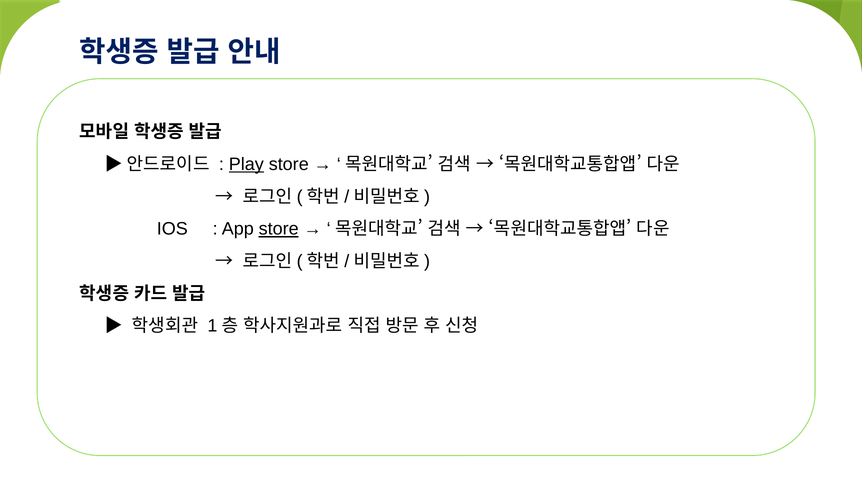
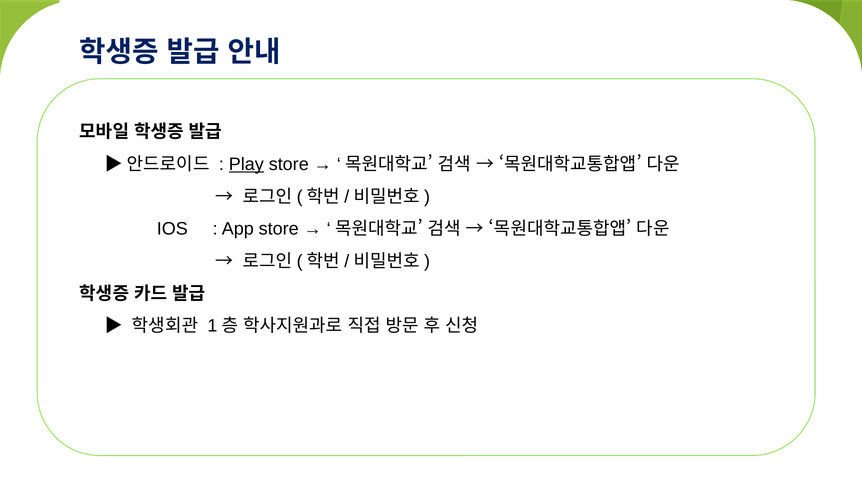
store underline: present -> none (279, 229)
